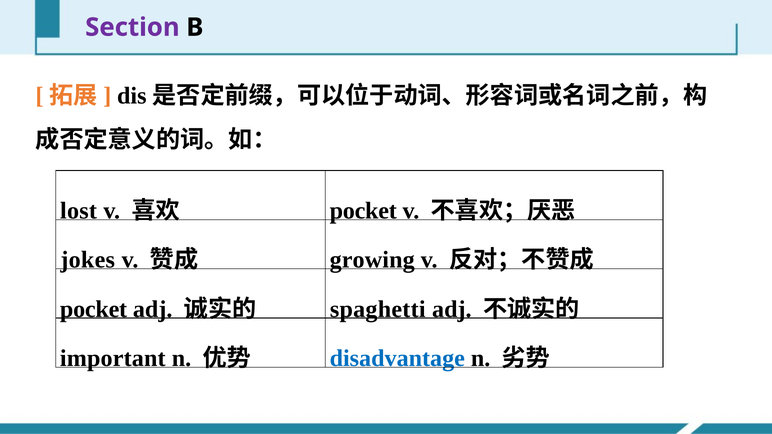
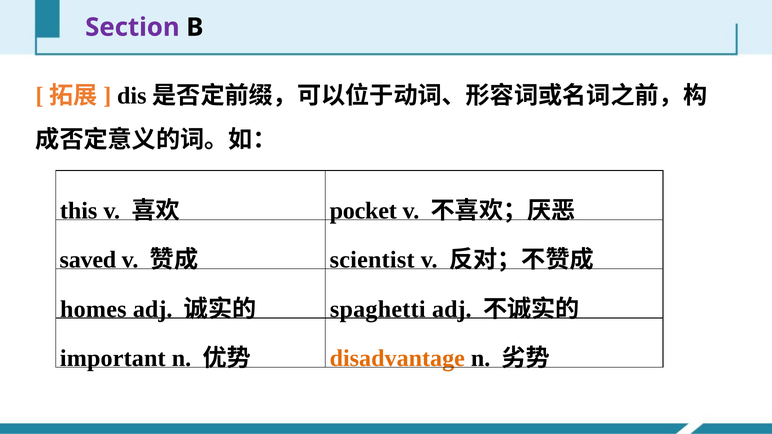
lost: lost -> this (79, 211)
jokes: jokes -> saved (88, 260)
growing: growing -> scientist (372, 260)
pocket: pocket -> homes (93, 309)
disadvantage colour: blue -> orange (397, 359)
